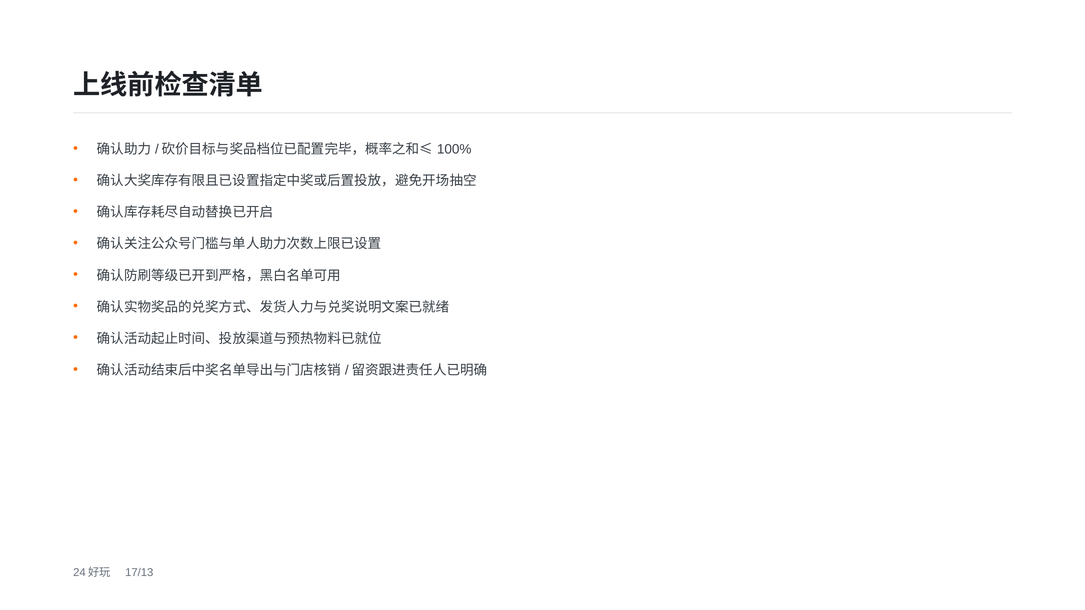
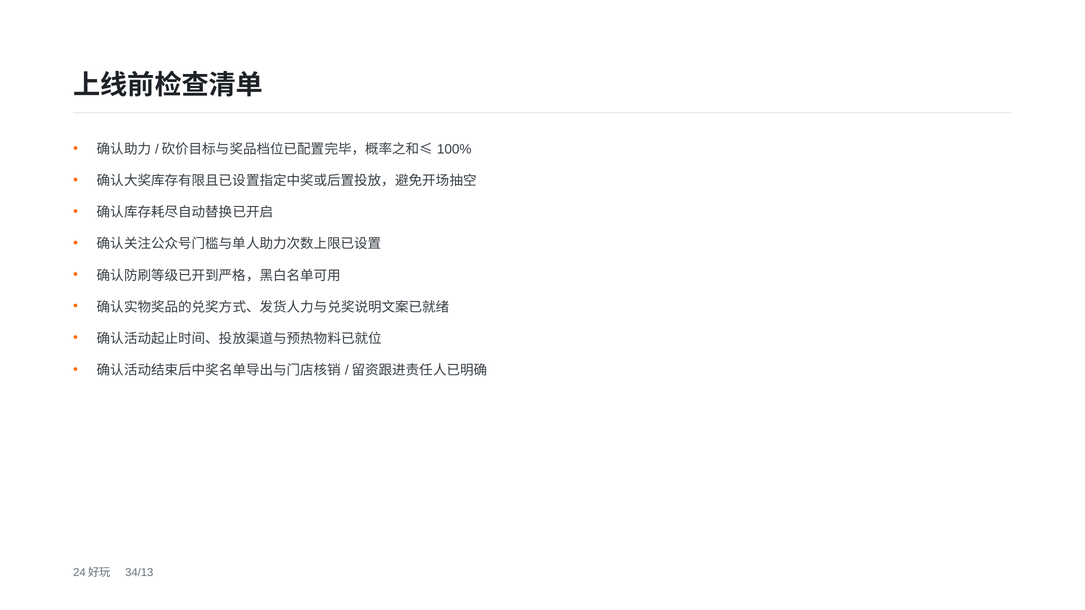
17/13: 17/13 -> 34/13 (139, 573)
